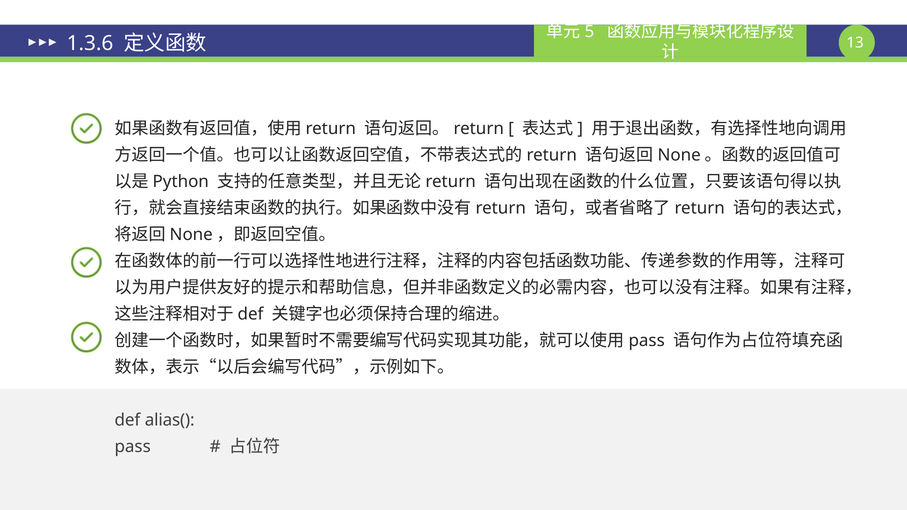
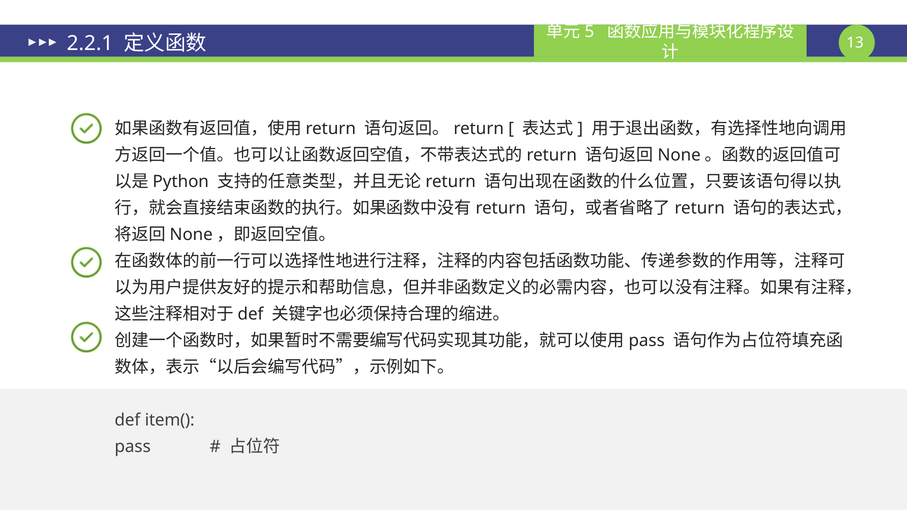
1.3.6: 1.3.6 -> 2.2.1 (90, 43)
alias(: alias( -> item( (170, 420)
